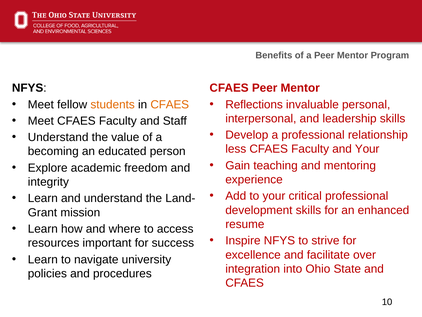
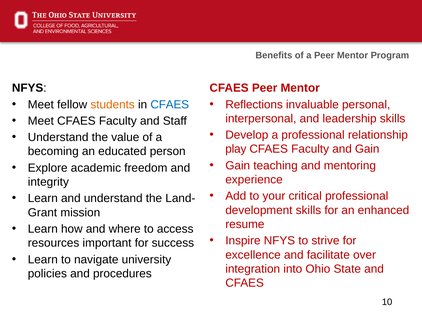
CFAES colour: orange -> blue (170, 104)
less: less -> play (236, 149)
and Your: Your -> Gain (367, 149)
